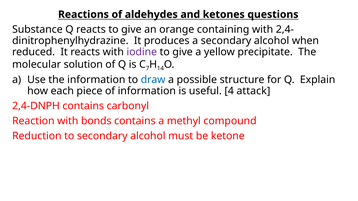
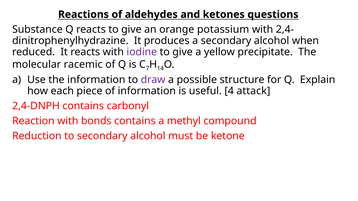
containing: containing -> potassium (223, 29)
solution: solution -> racemic (83, 65)
draw colour: blue -> purple (153, 80)
